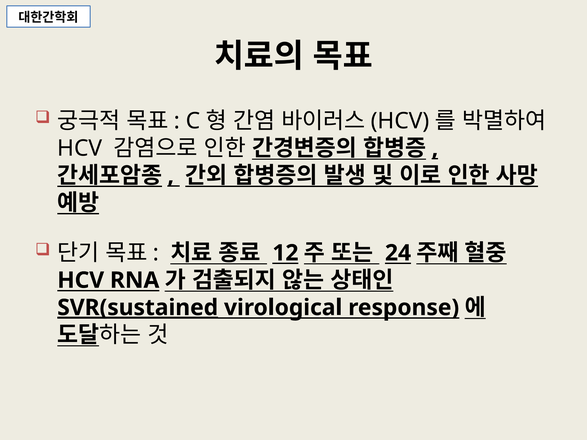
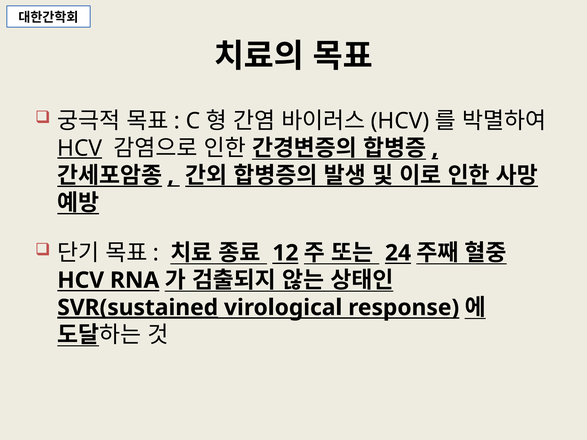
HCV underline: none -> present (80, 148)
